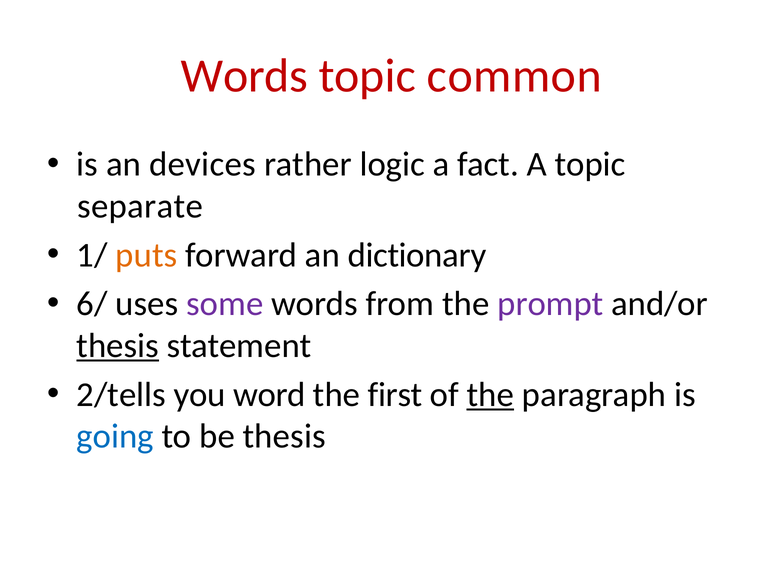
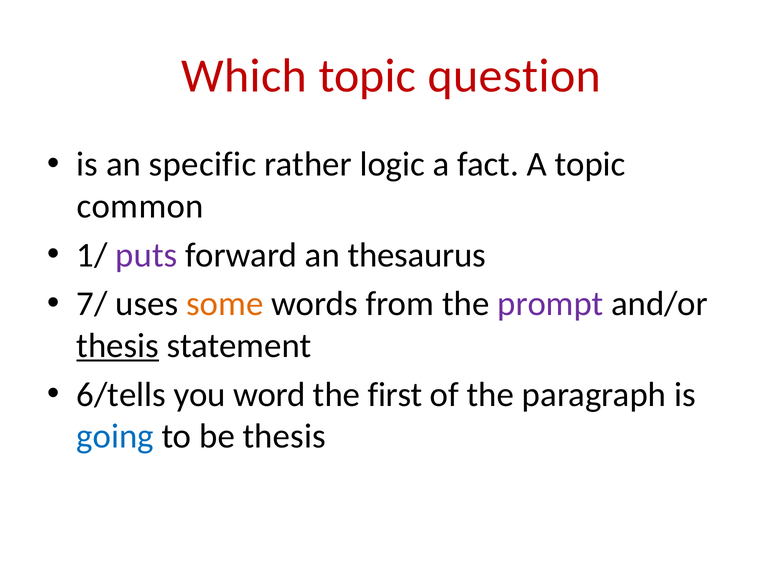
Words: Words -> Which (244, 76)
common: common -> question (514, 76)
devices: devices -> specific (203, 164)
separate: separate -> common (140, 206)
puts colour: orange -> purple (146, 255)
dictionary: dictionary -> thesaurus (417, 255)
6/: 6/ -> 7/ (92, 304)
some colour: purple -> orange (225, 304)
2/tells: 2/tells -> 6/tells (121, 395)
the underline: present -> none (490, 395)
